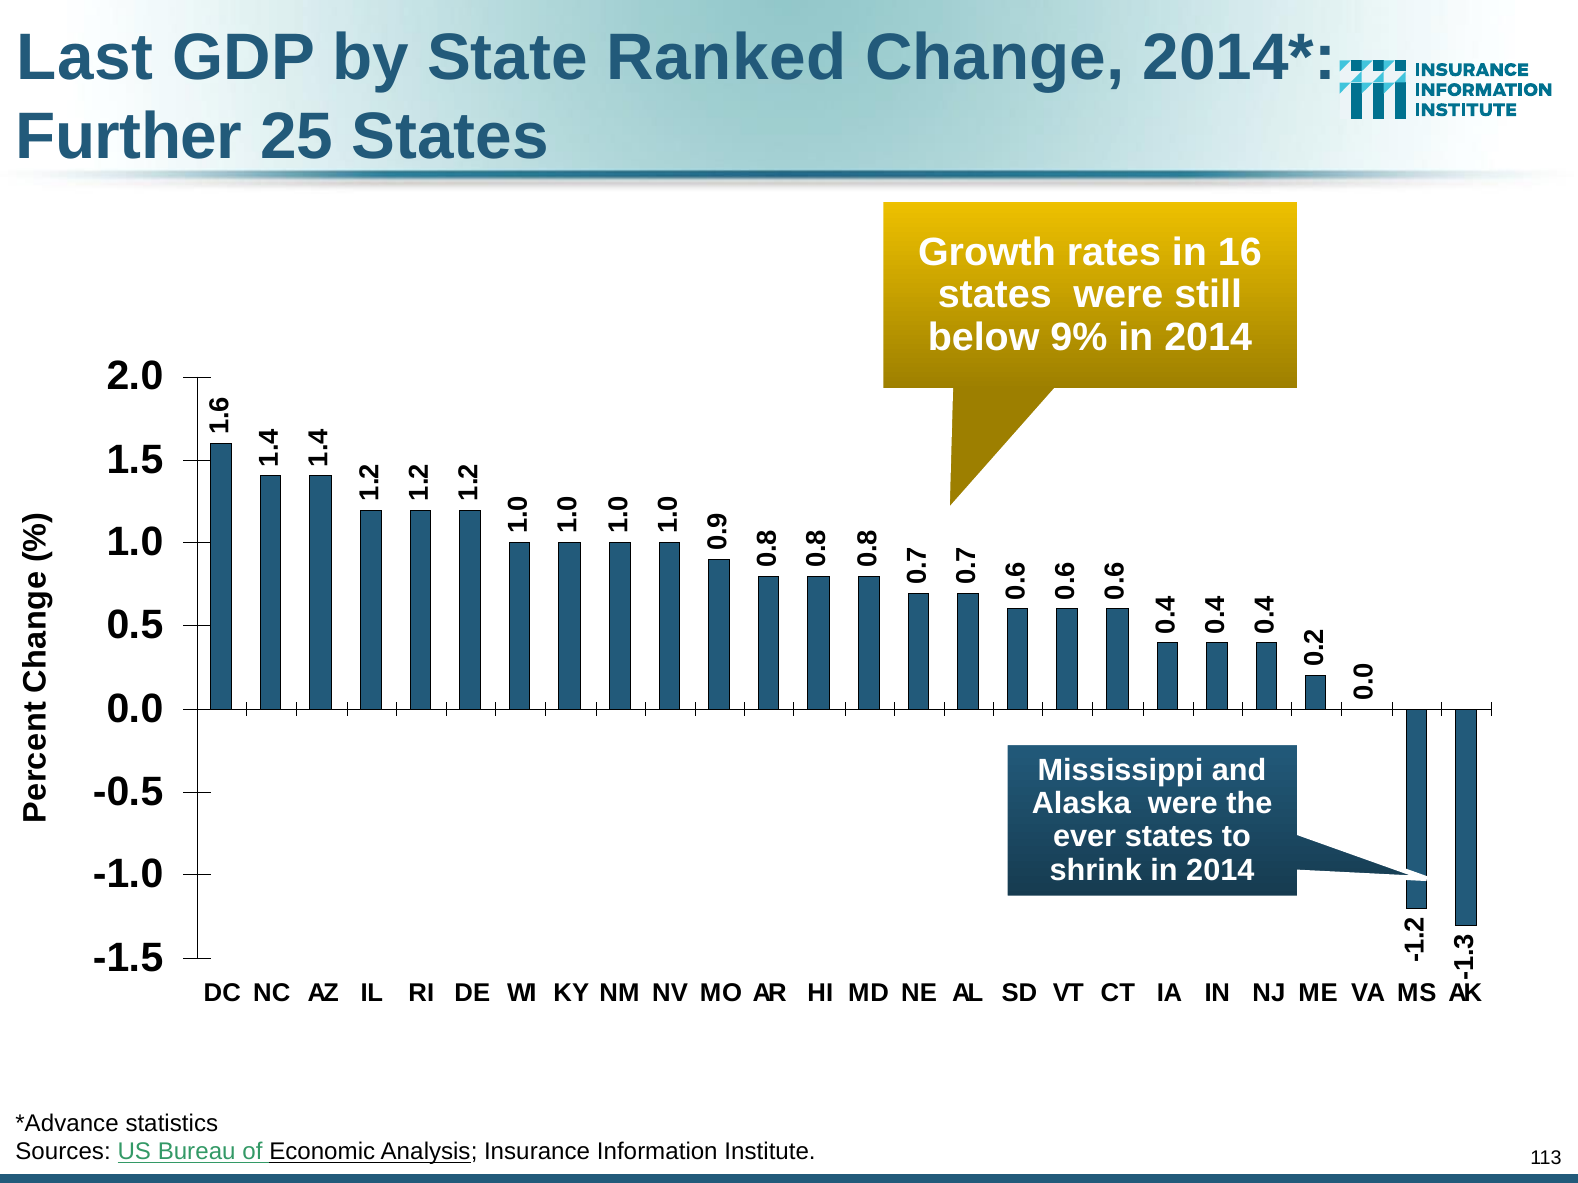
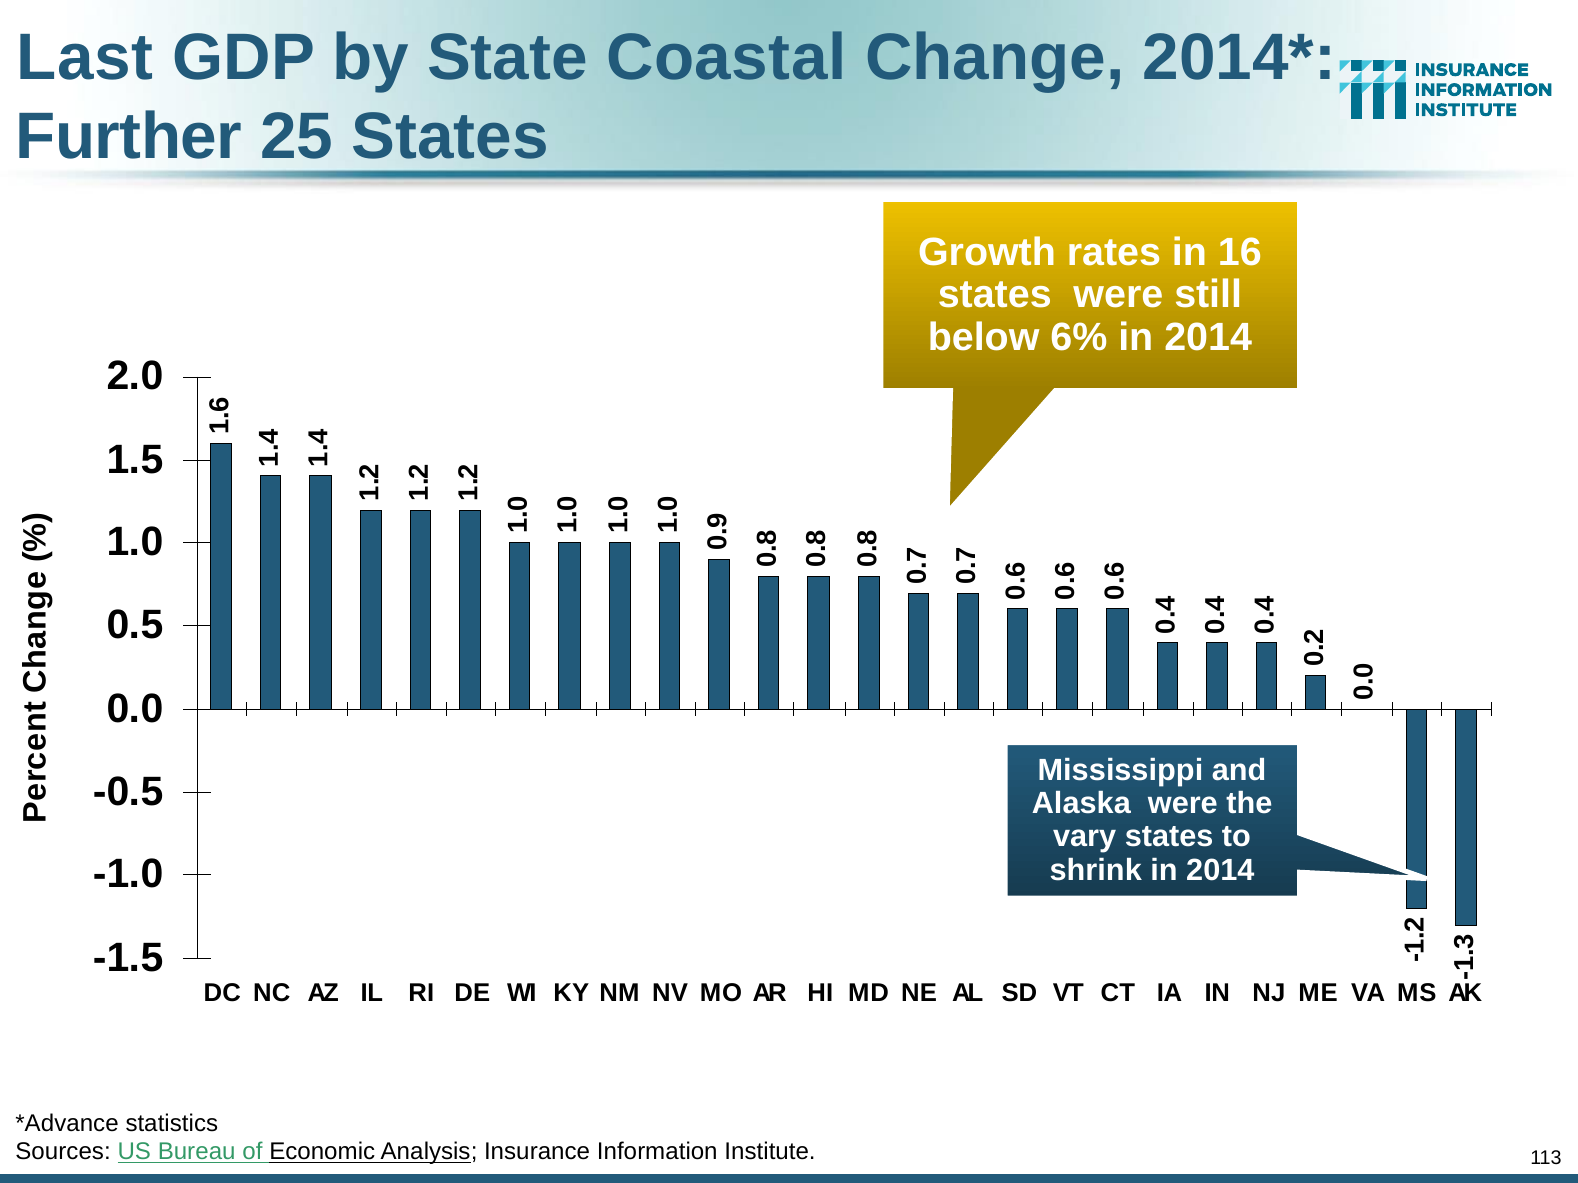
Ranked: Ranked -> Coastal (726, 58)
9%: 9% -> 6% (1079, 337)
ever: ever -> vary (1085, 837)
